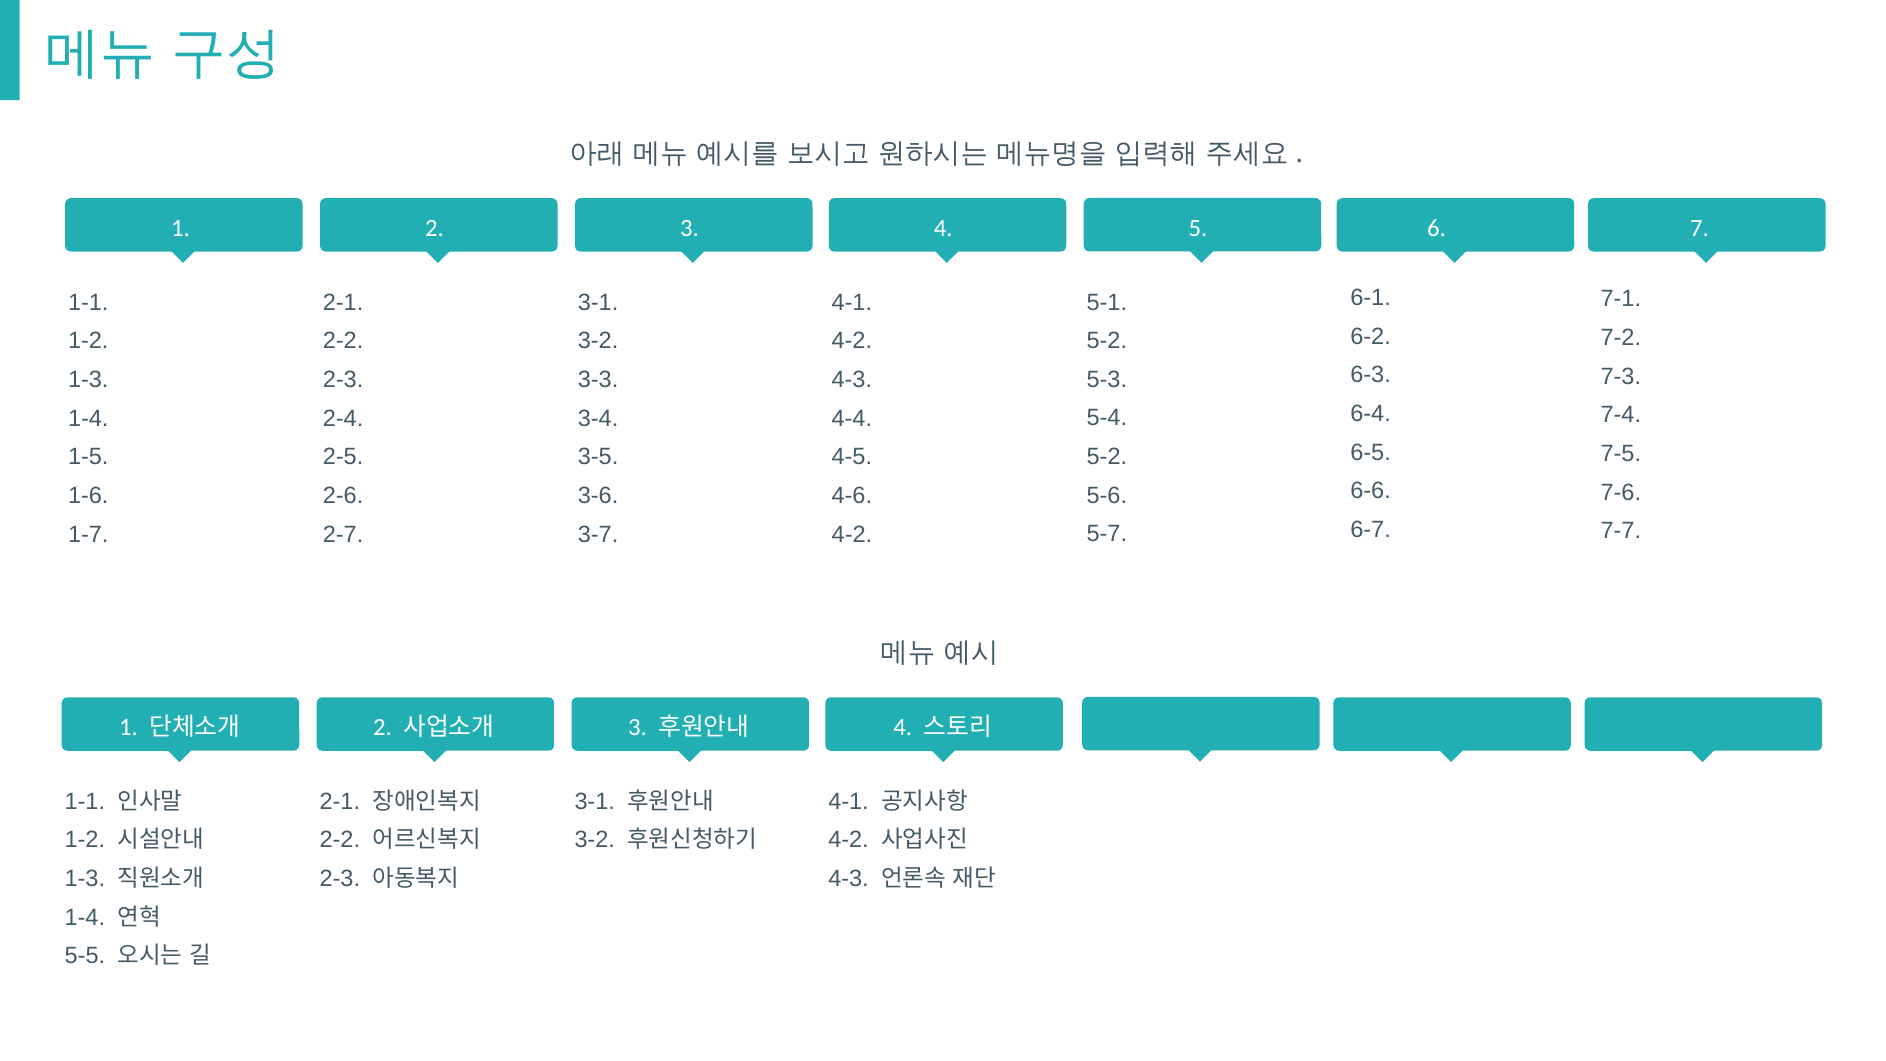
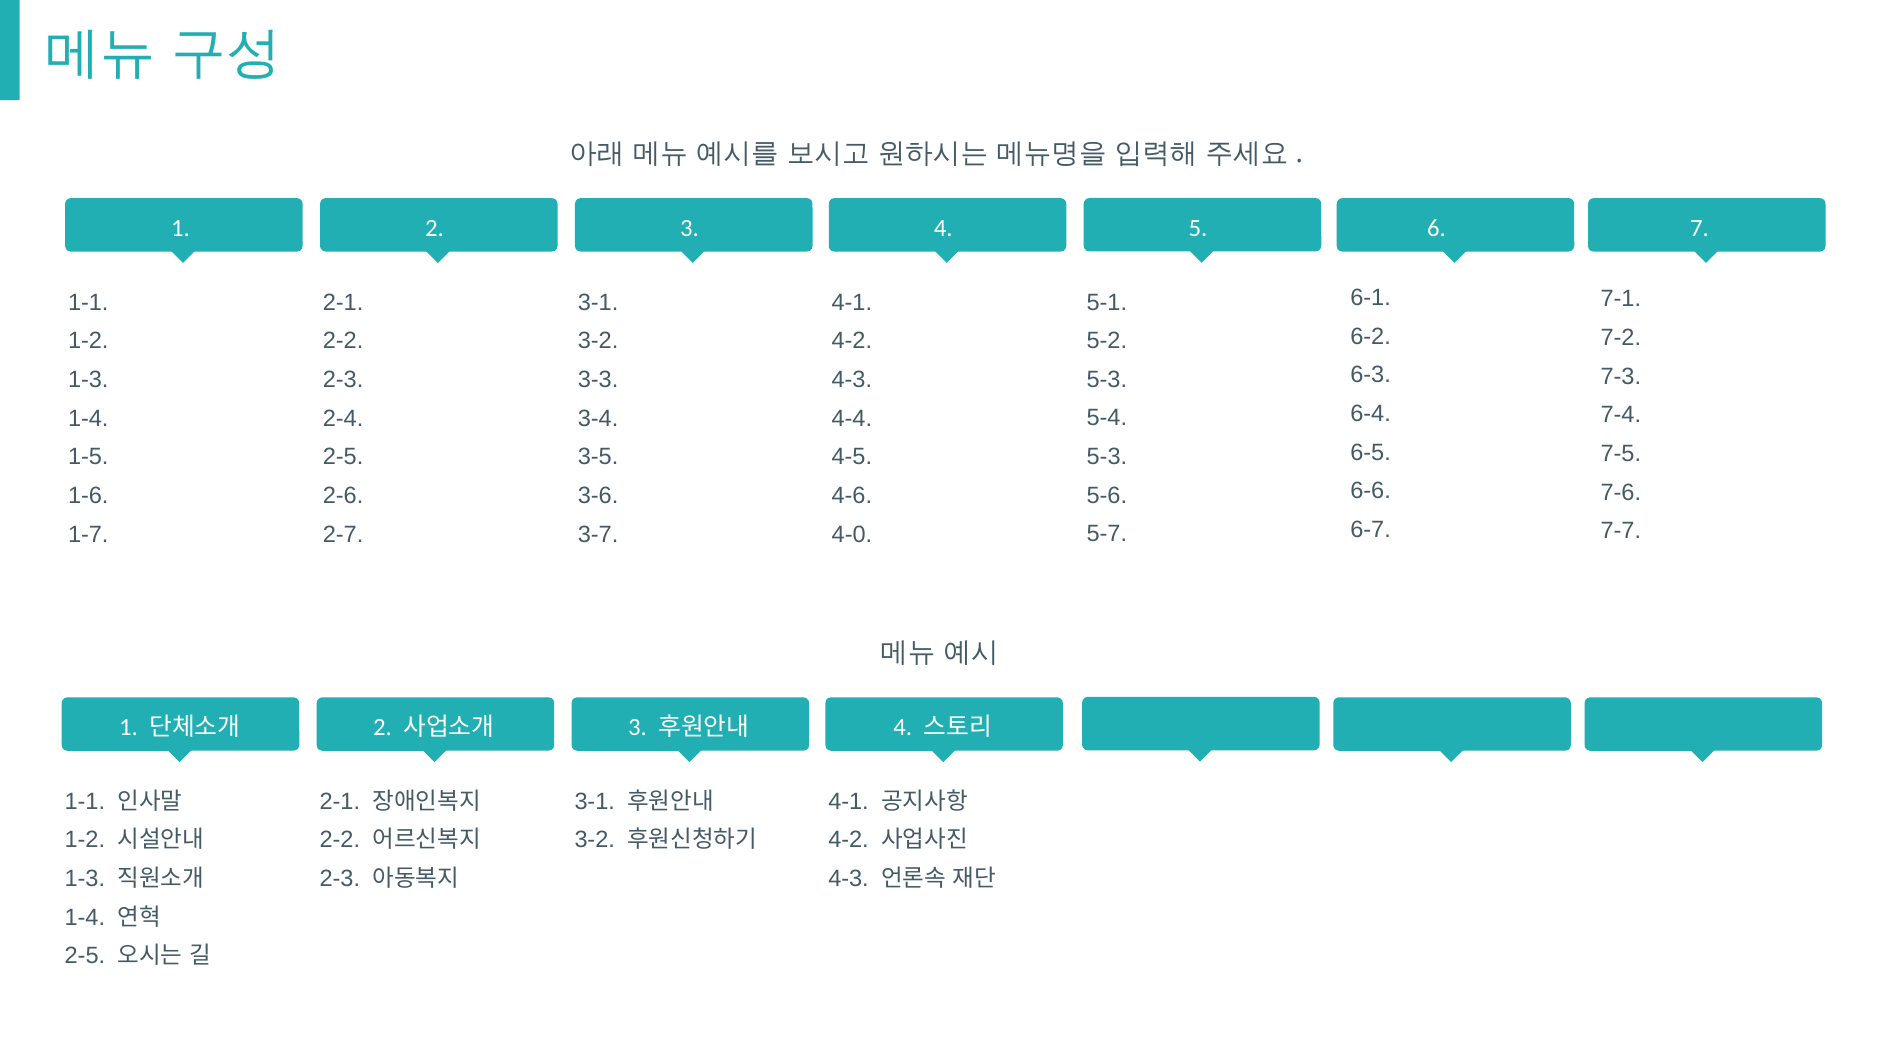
5-2: 5-2 -> 5-3 (1107, 457)
4-2: 4-2 -> 4-0 (852, 534)
5-5: 5-5 -> 2-5 (85, 956)
